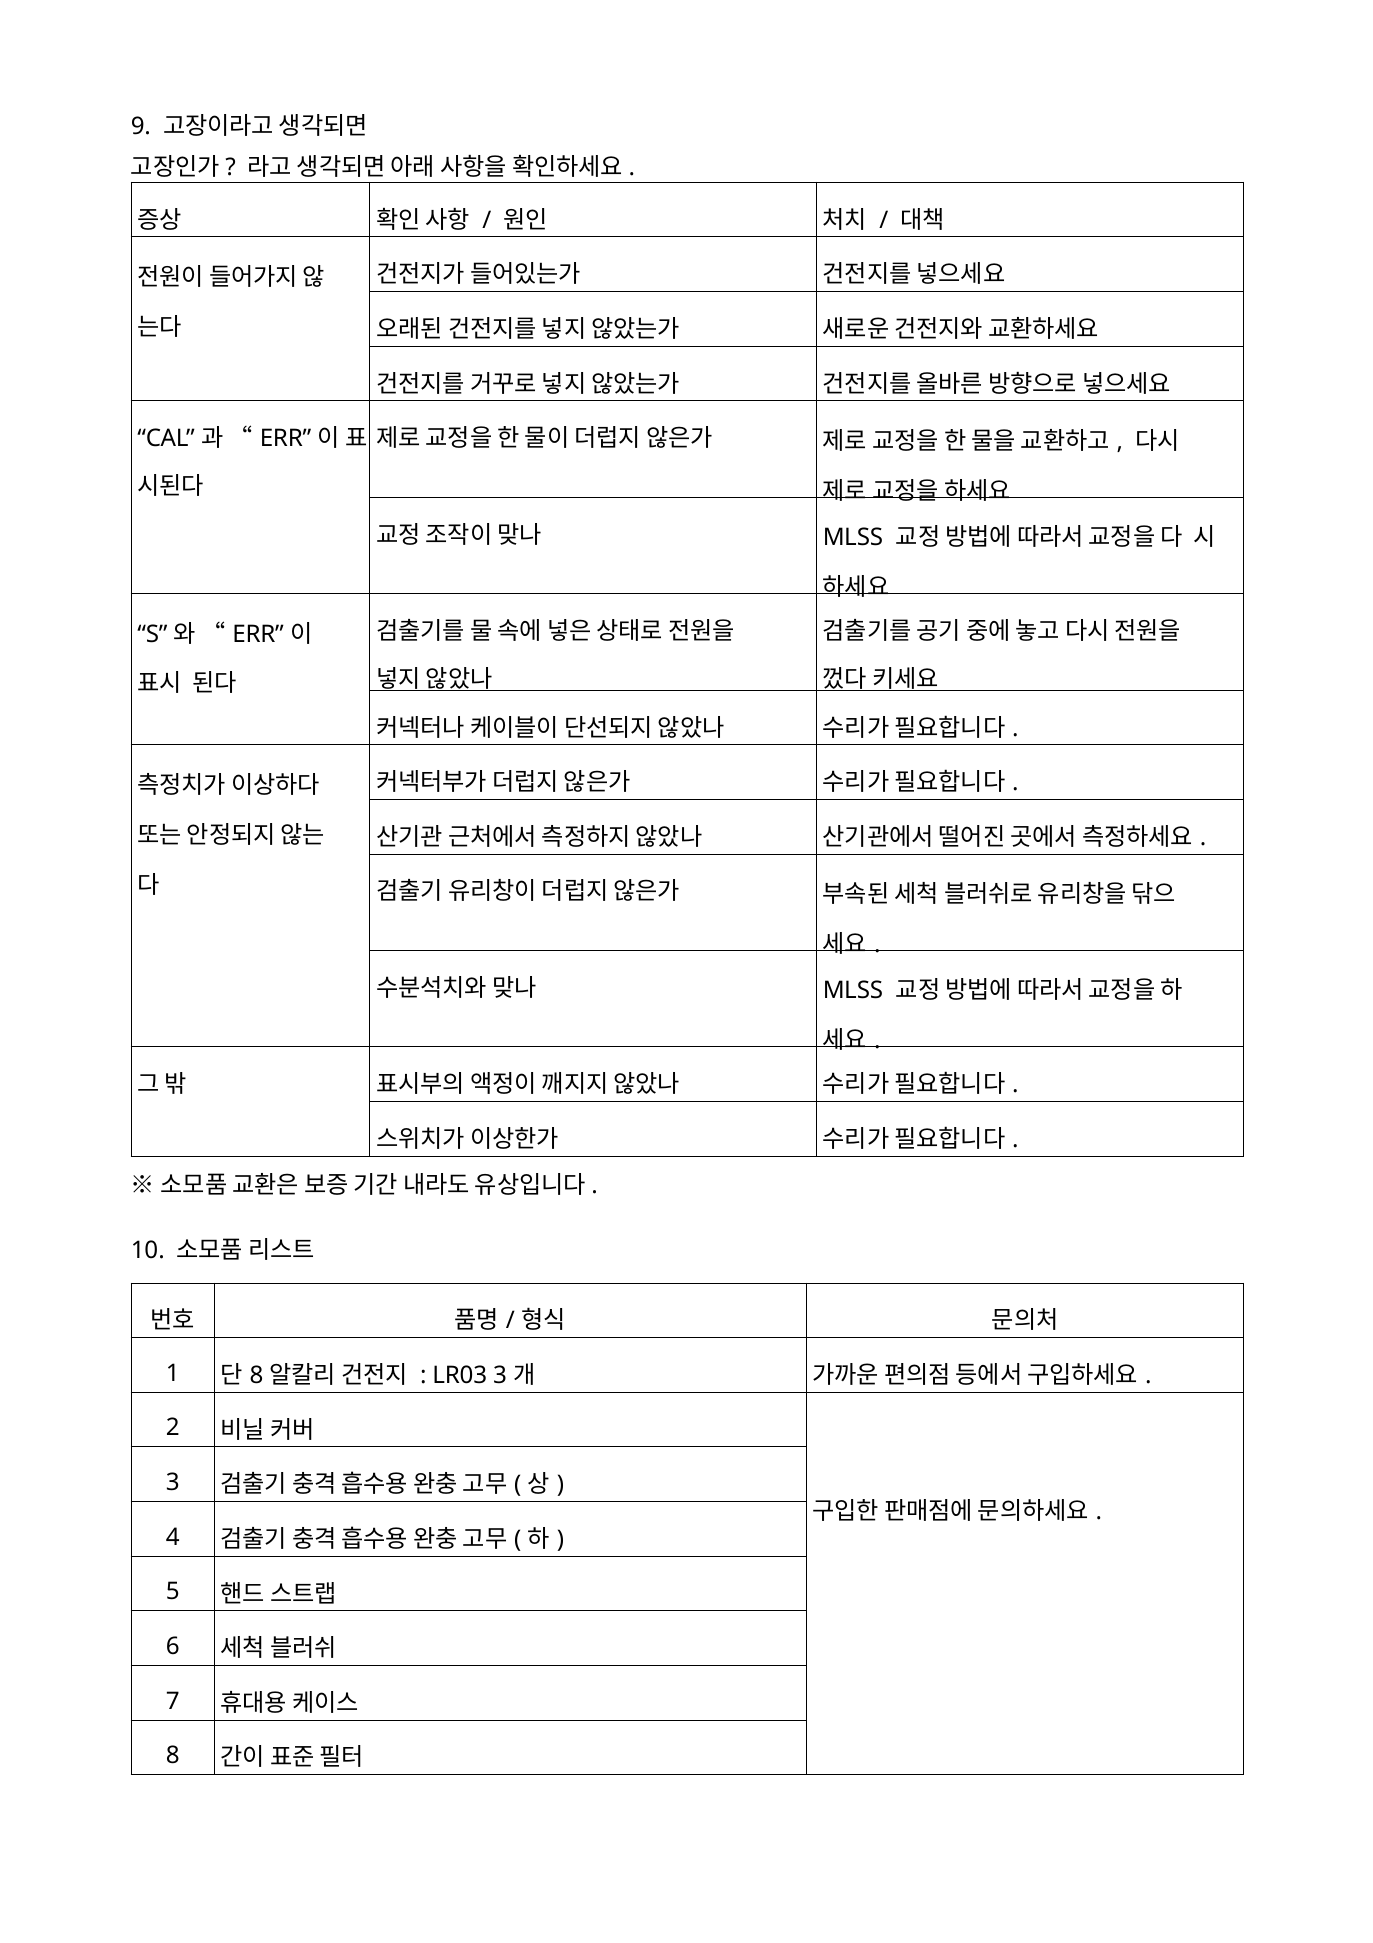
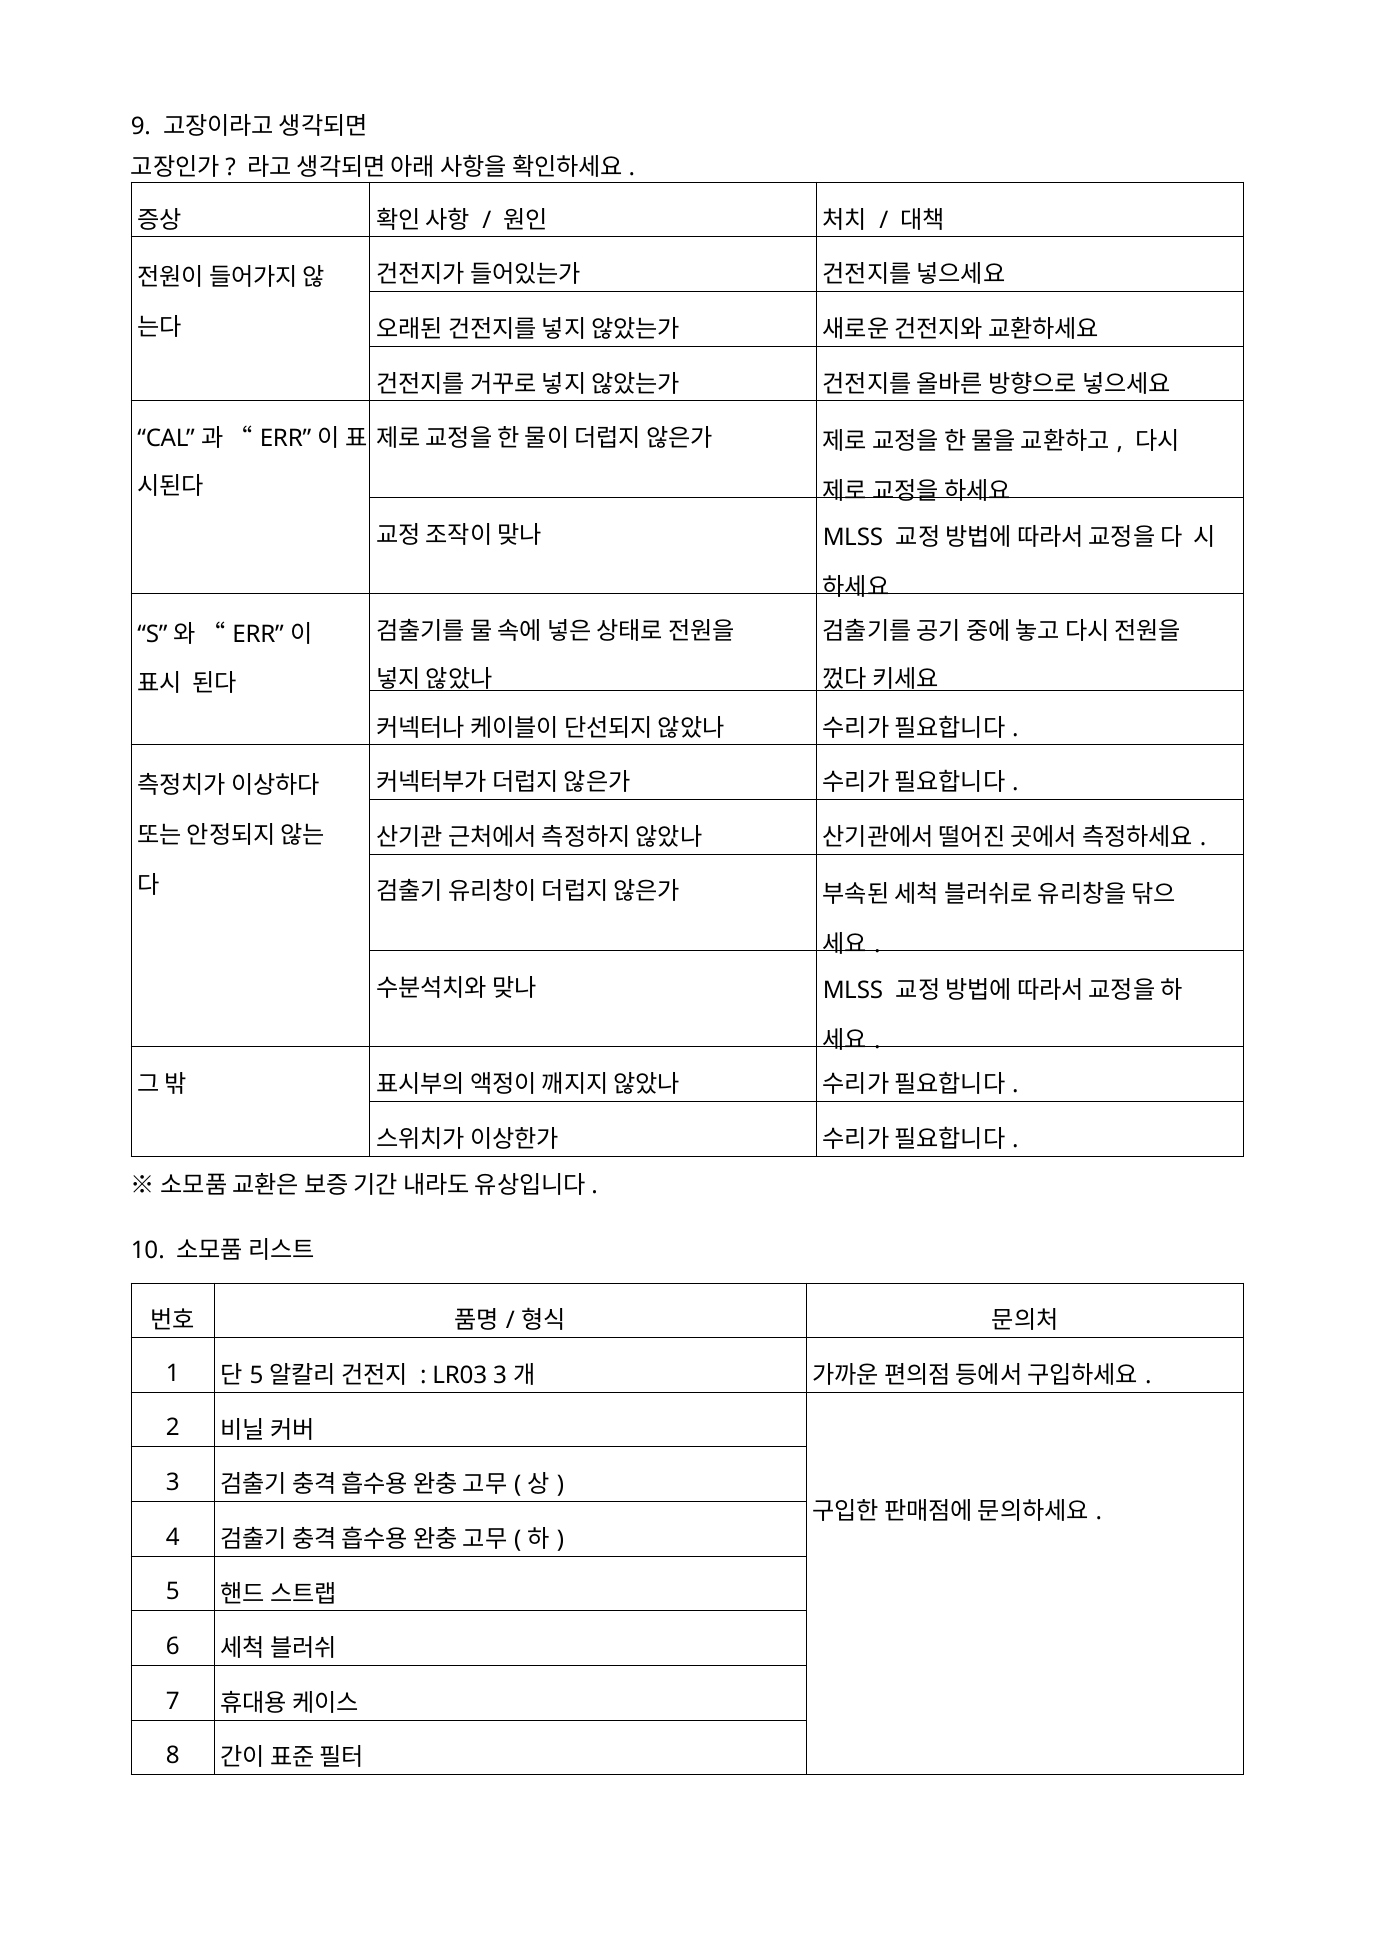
8: 8 -> 5 (257, 1376)
